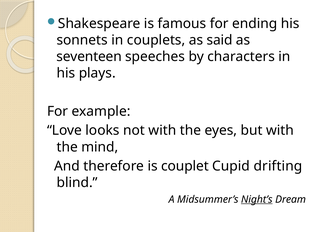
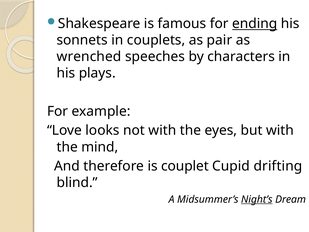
ending underline: none -> present (255, 24)
said: said -> pair (219, 40)
seventeen: seventeen -> wrenched (89, 57)
